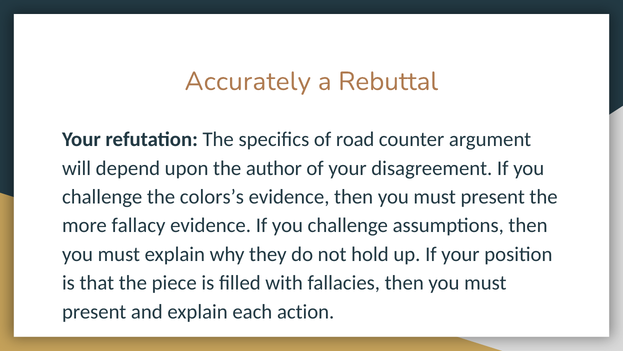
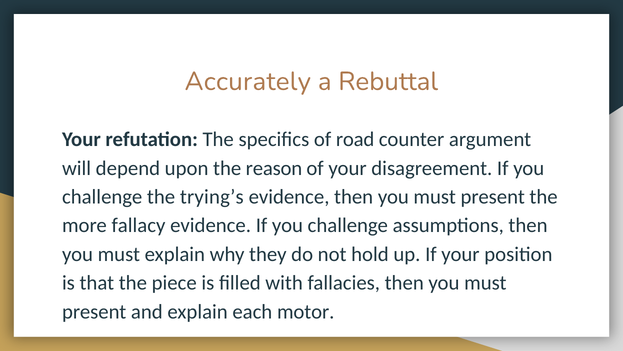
author: author -> reason (274, 168)
colors’s: colors’s -> trying’s (212, 197)
action: action -> motor (306, 311)
